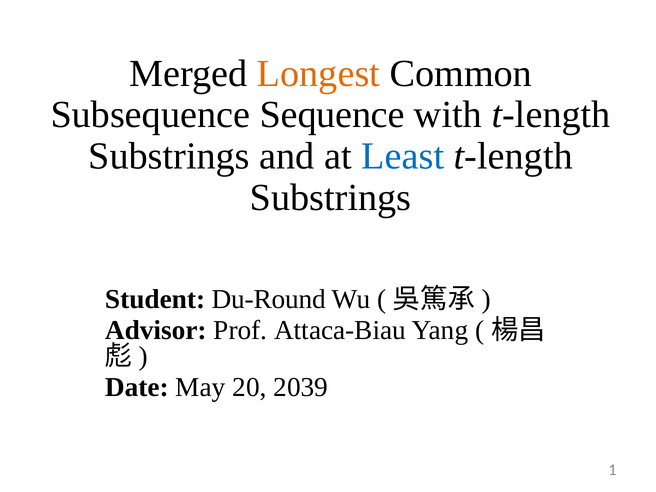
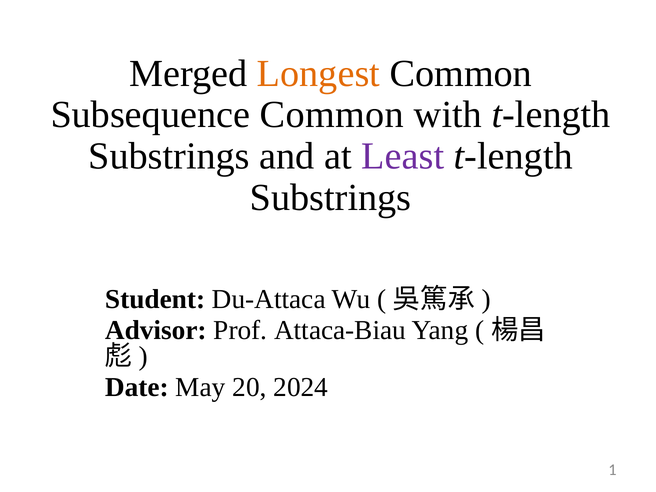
Subsequence Sequence: Sequence -> Common (332, 115)
Least colour: blue -> purple (403, 156)
Du-Round: Du-Round -> Du-Attaca (269, 299)
2039: 2039 -> 2024 (301, 387)
